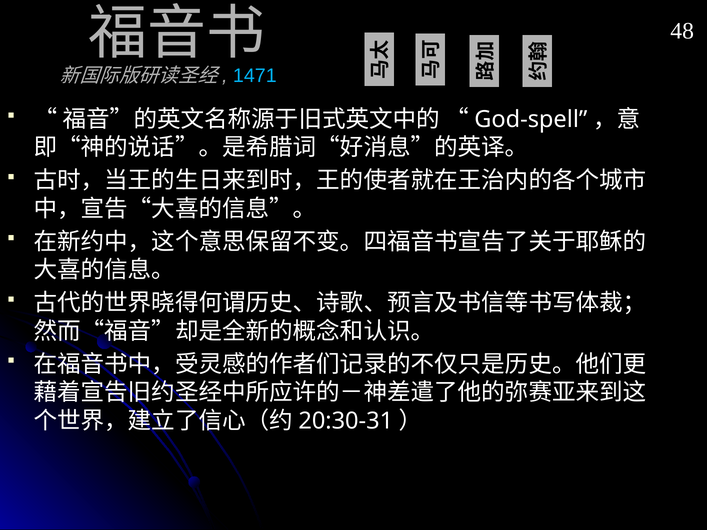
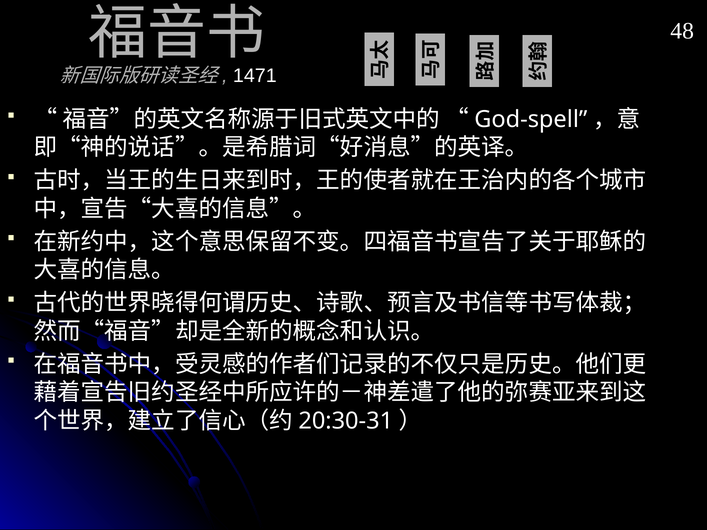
1471 colour: light blue -> white (255, 76)
